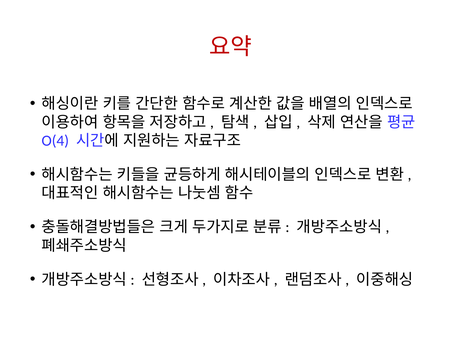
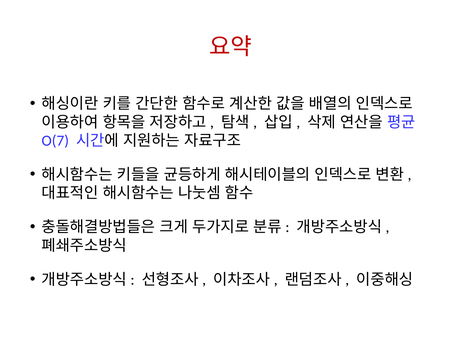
O(4: O(4 -> O(7 (55, 141)
